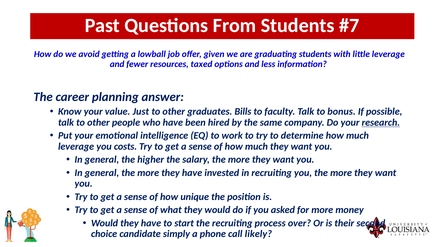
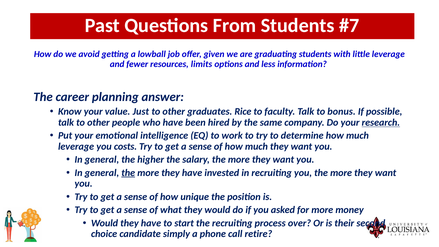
taxed: taxed -> limits (201, 64)
Bills: Bills -> Rice (243, 112)
the underline: none -> present (128, 173)
likely: likely -> retire (258, 234)
